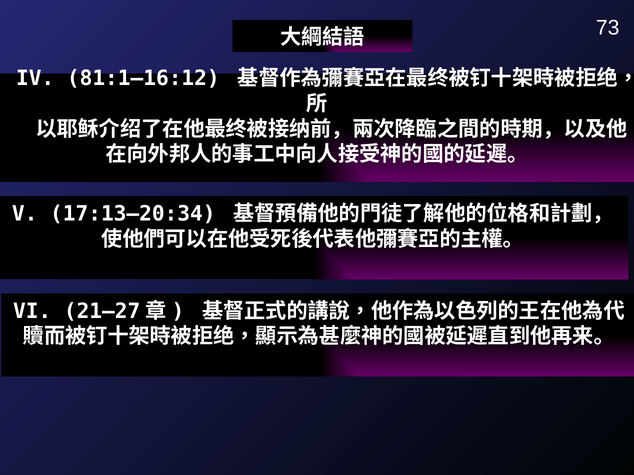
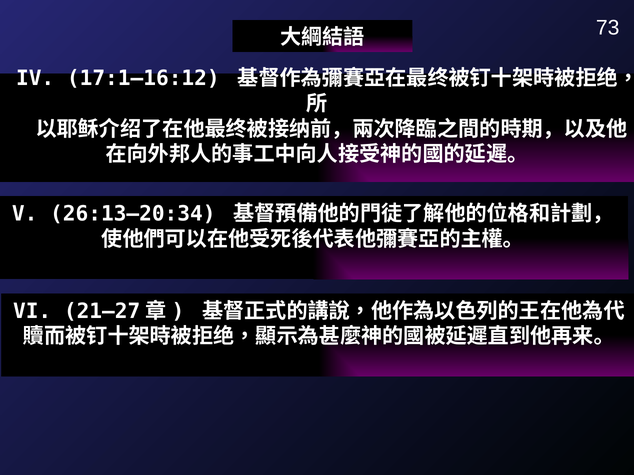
81:1–16:12: 81:1–16:12 -> 17:1–16:12 (143, 79)
17:13–20:34: 17:13–20:34 -> 26:13–20:34 (133, 214)
